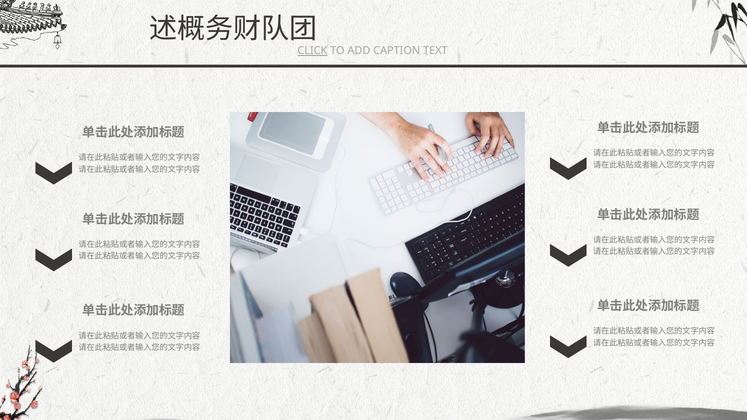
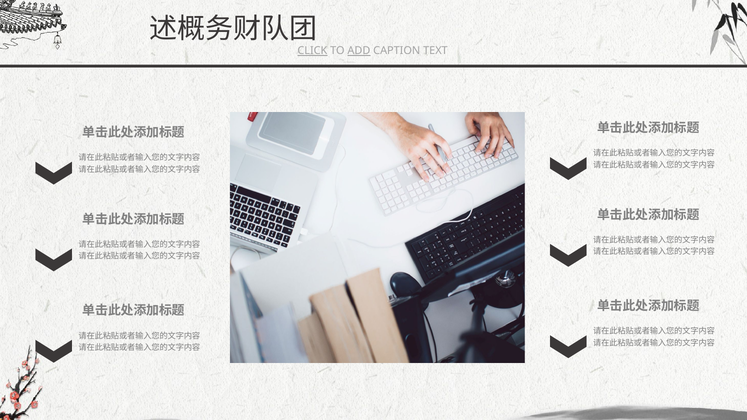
ADD underline: none -> present (359, 51)
